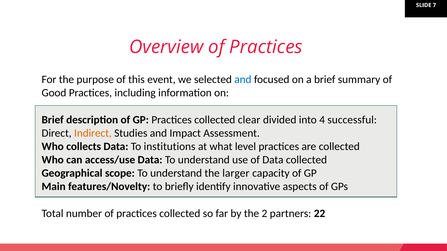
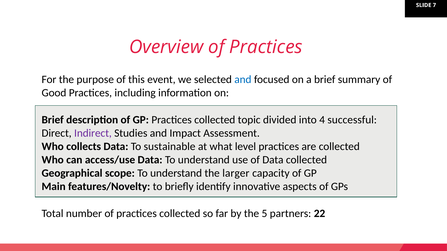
clear: clear -> topic (249, 120)
Indirect colour: orange -> purple (93, 133)
institutions: institutions -> sustainable (170, 147)
2: 2 -> 5 (264, 214)
